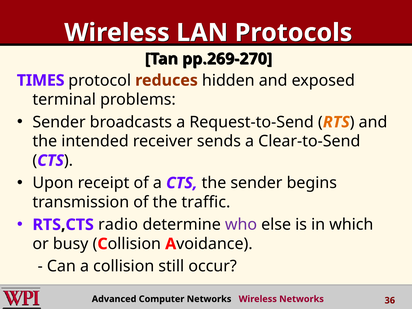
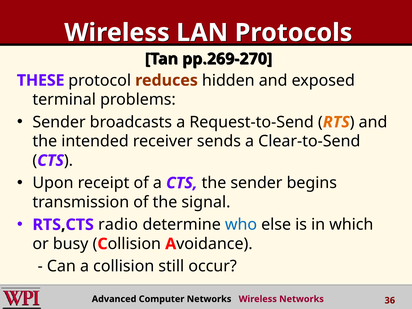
TIMES: TIMES -> THESE (41, 80)
traffic: traffic -> signal (206, 202)
who colour: purple -> blue (241, 225)
